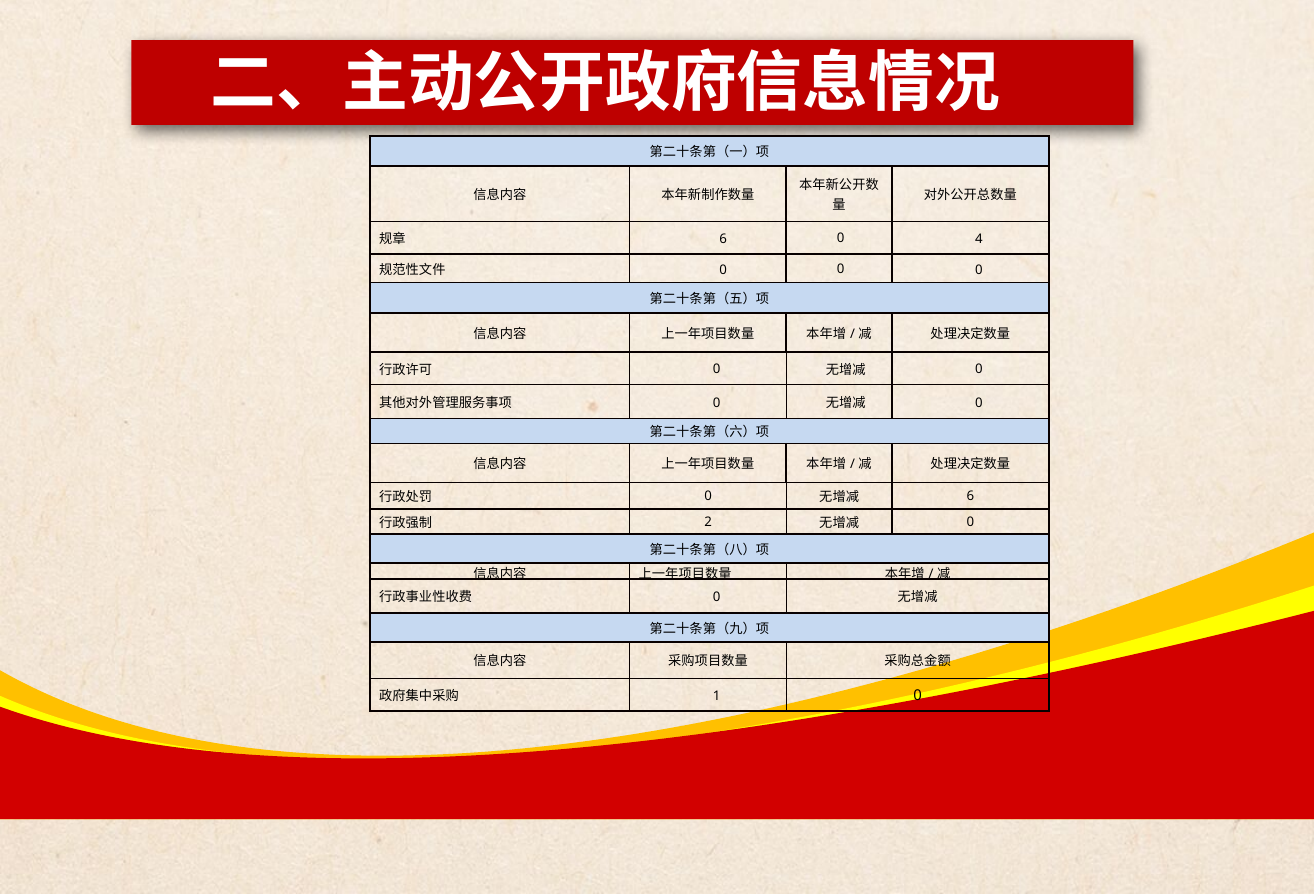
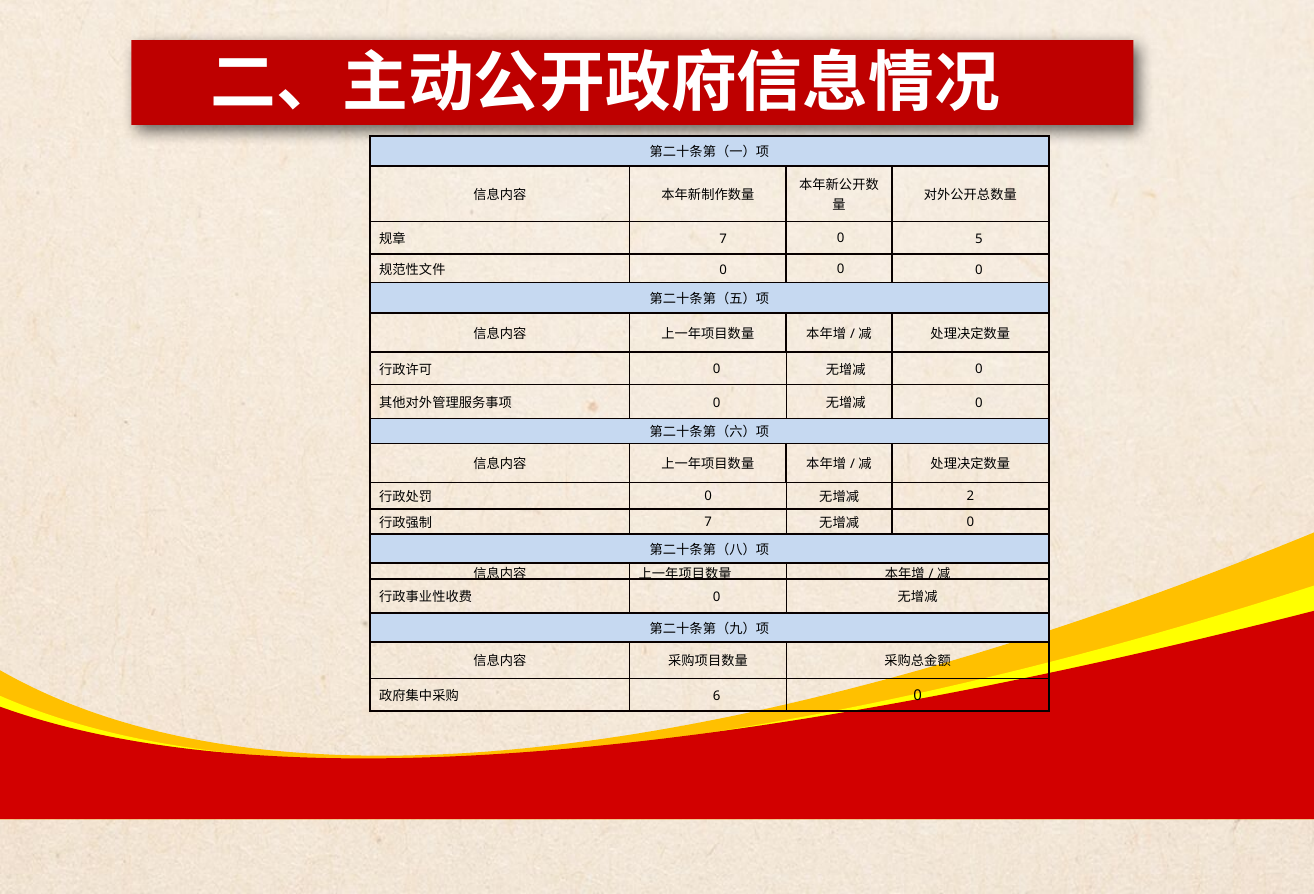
6: 6 -> 7 (723, 239)
4: 4 -> 5 (979, 239)
6: 6 -> 2 (970, 496)
2: 2 -> 7 (708, 522)
1: 1 -> 6 (717, 696)
